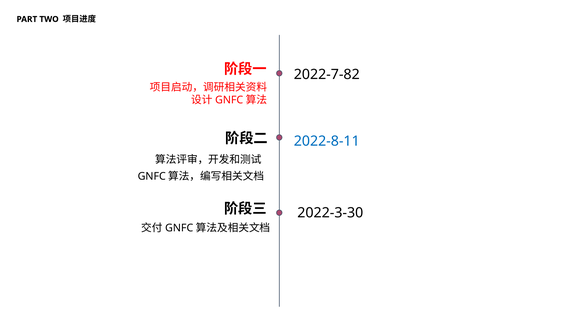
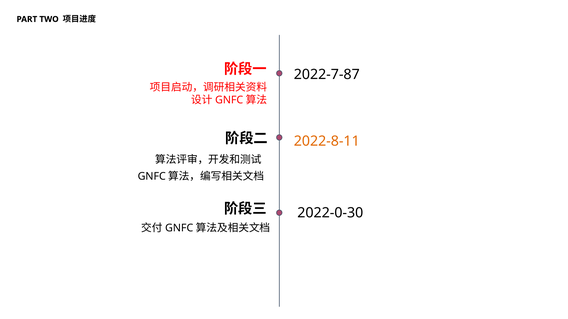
2022-7-82: 2022-7-82 -> 2022-7-87 (327, 75)
2022-8-11 colour: blue -> orange (327, 141)
2022-3-30: 2022-3-30 -> 2022-0-30 (330, 213)
